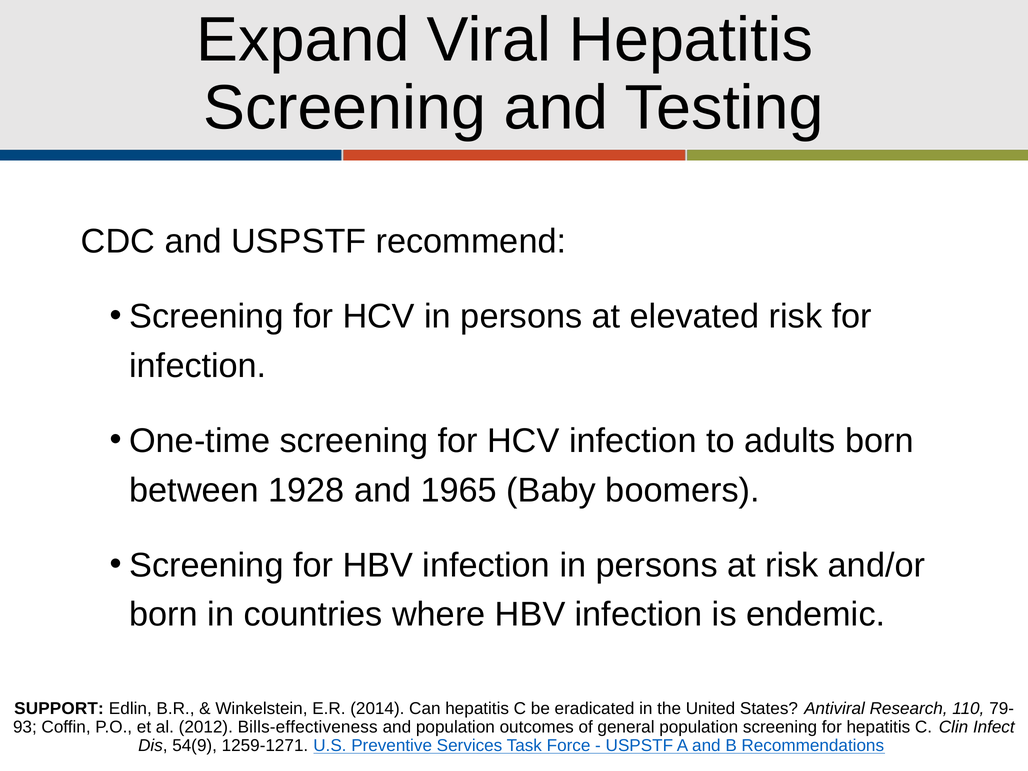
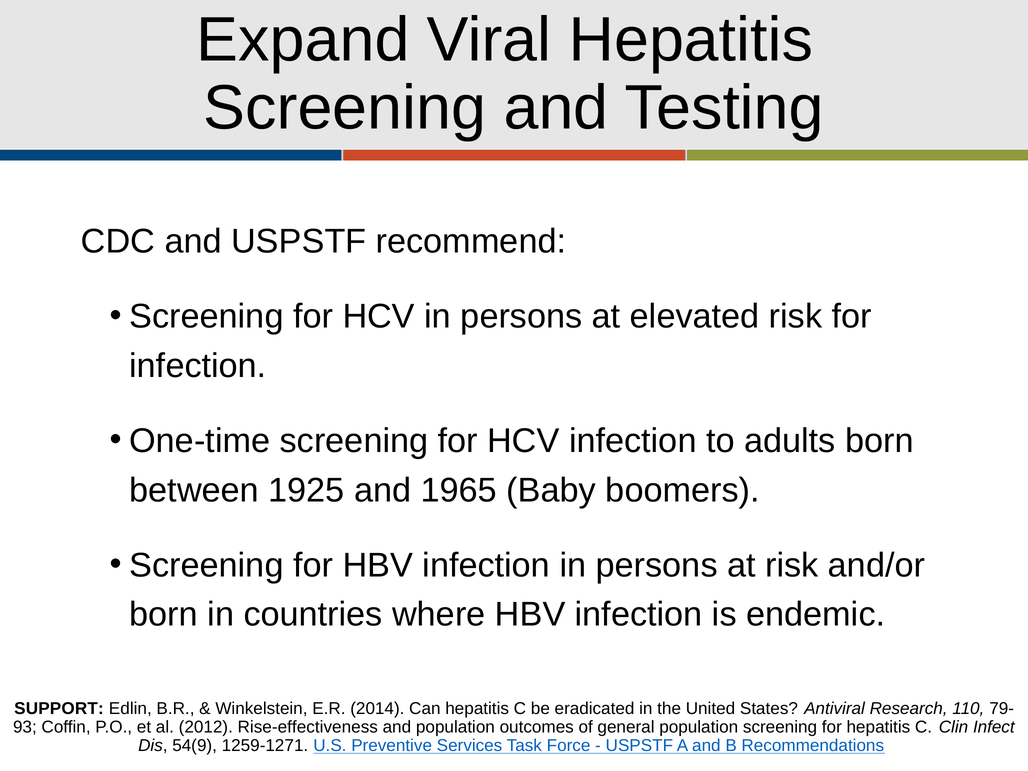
1928: 1928 -> 1925 (306, 490)
Bills-effectiveness: Bills-effectiveness -> Rise-effectiveness (308, 727)
